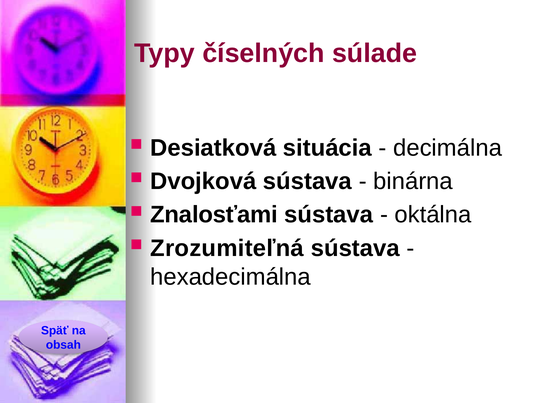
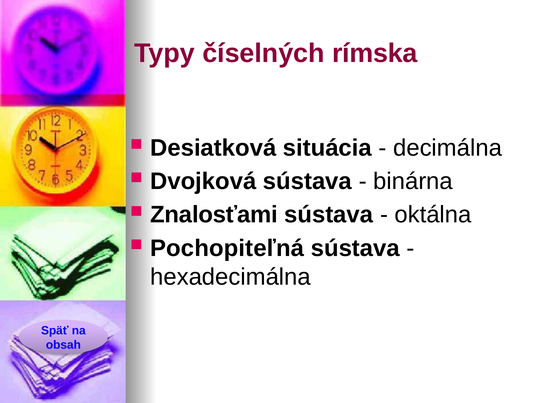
súlade: súlade -> rímska (375, 53)
Zrozumiteľná: Zrozumiteľná -> Pochopiteľná (227, 248)
